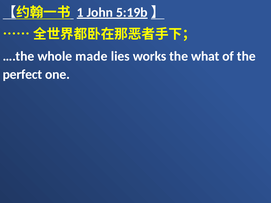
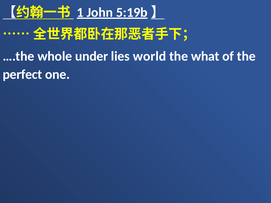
made: made -> under (92, 56)
works: works -> world (149, 56)
